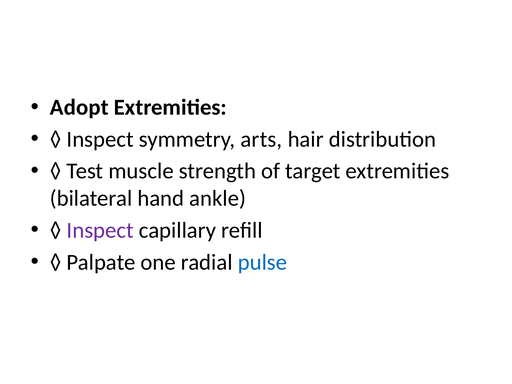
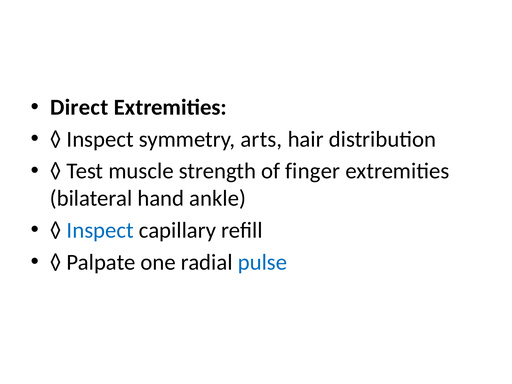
Adopt: Adopt -> Direct (79, 107)
target: target -> finger (313, 171)
Inspect colour: purple -> blue (100, 230)
